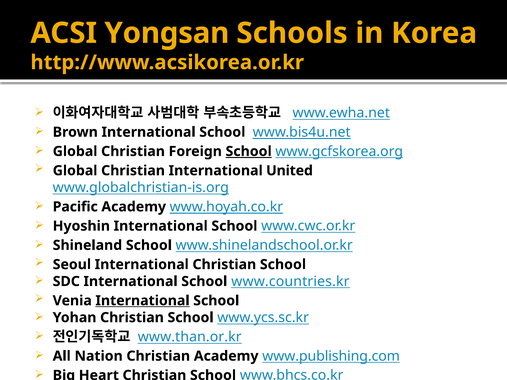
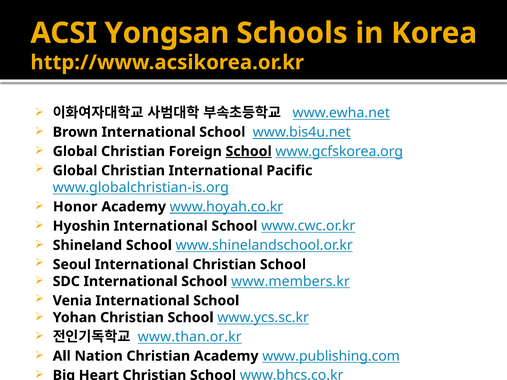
United: United -> Pacific (289, 171)
Pacific: Pacific -> Honor (75, 207)
www.countries.kr: www.countries.kr -> www.members.kr (290, 282)
International underline: present -> none (143, 301)
